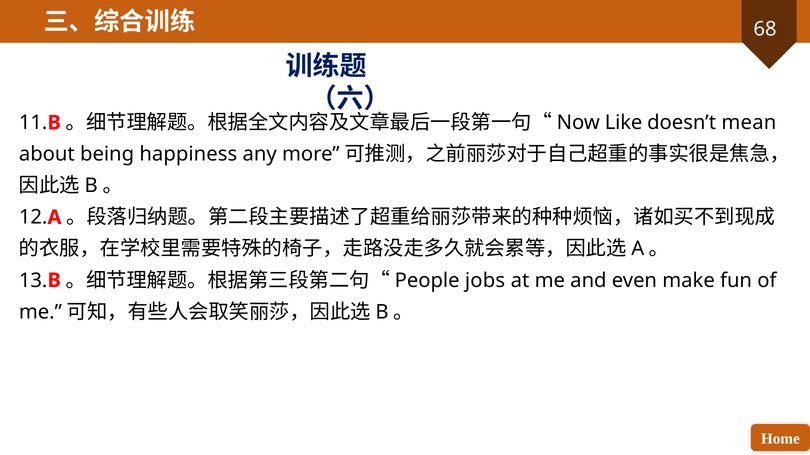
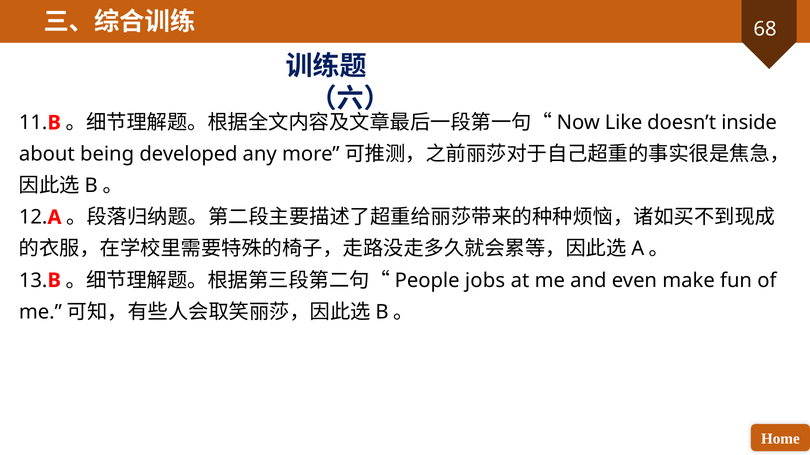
mean: mean -> inside (749, 123)
happiness: happiness -> developed (188, 154)
